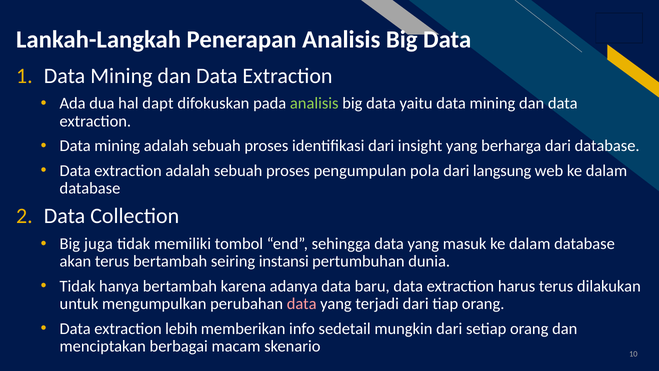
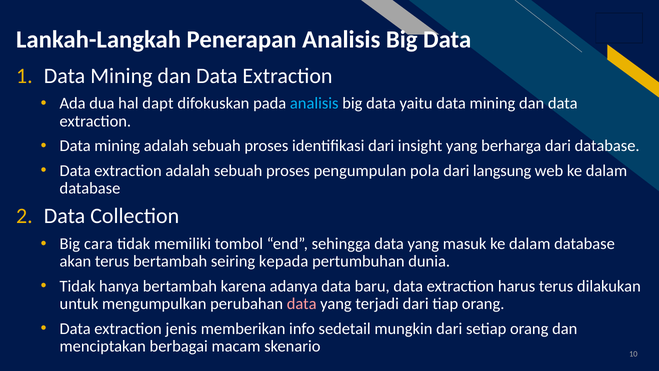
analisis colour: light green -> light blue (314, 103)
juga: juga -> cara (98, 244)
instansi: instansi -> kepada (284, 261)
lebih: lebih -> jenis (181, 328)
